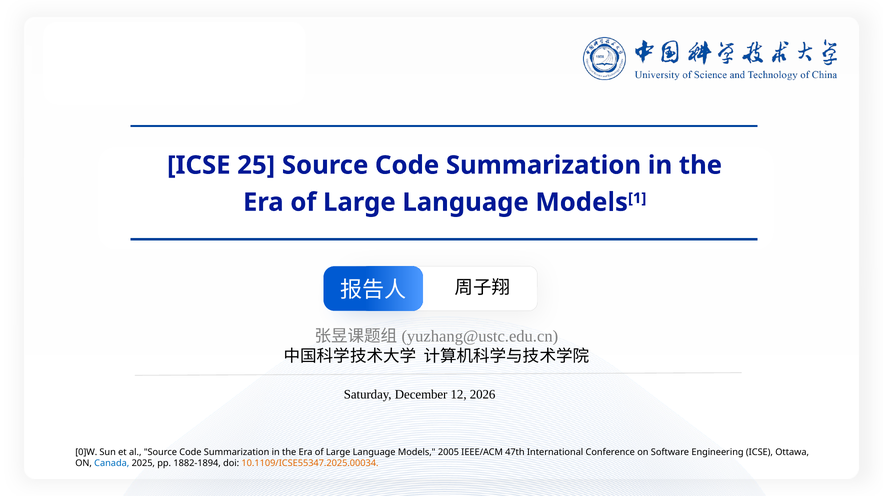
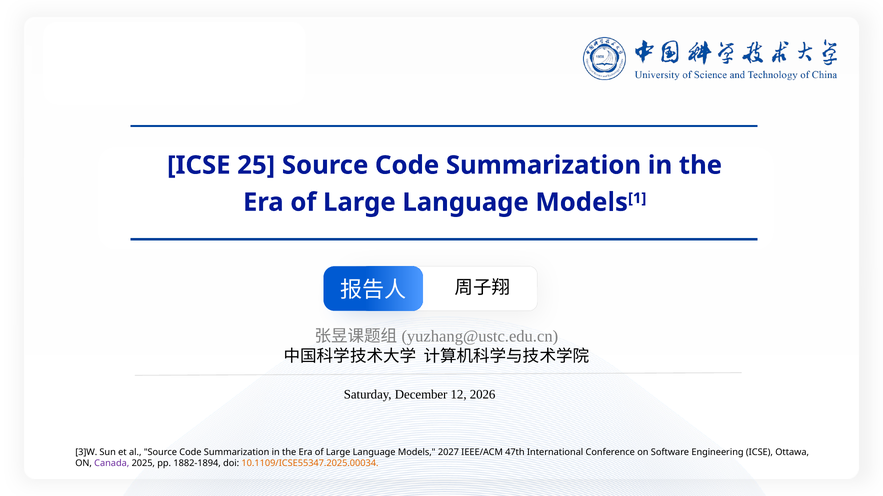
0]W: 0]W -> 3]W (86, 453)
2005: 2005 -> 2027 (448, 453)
Canada colour: blue -> purple (112, 464)
